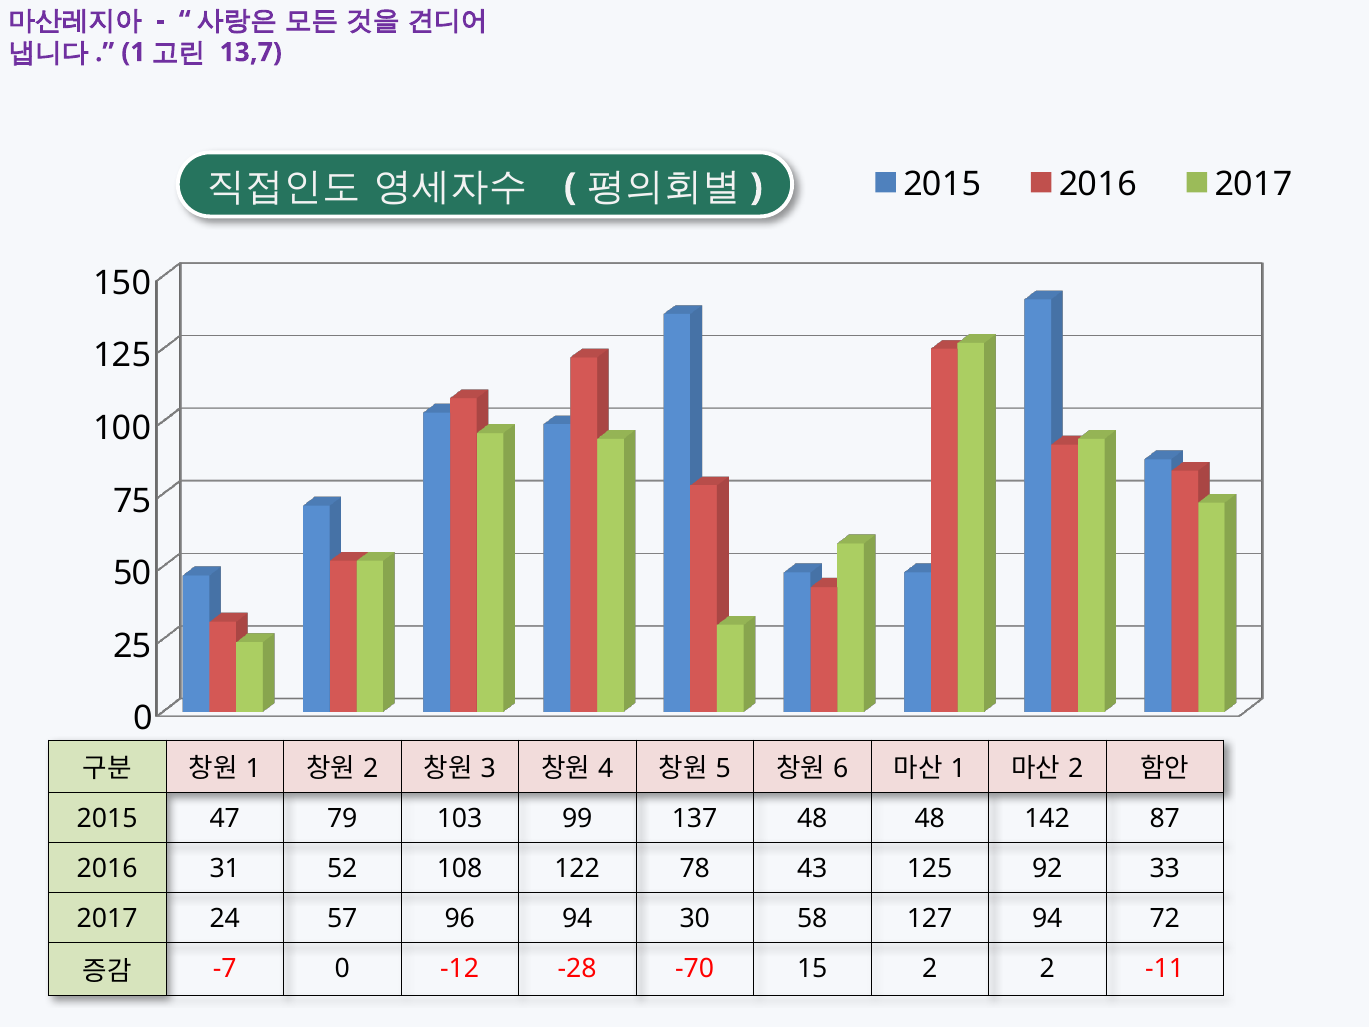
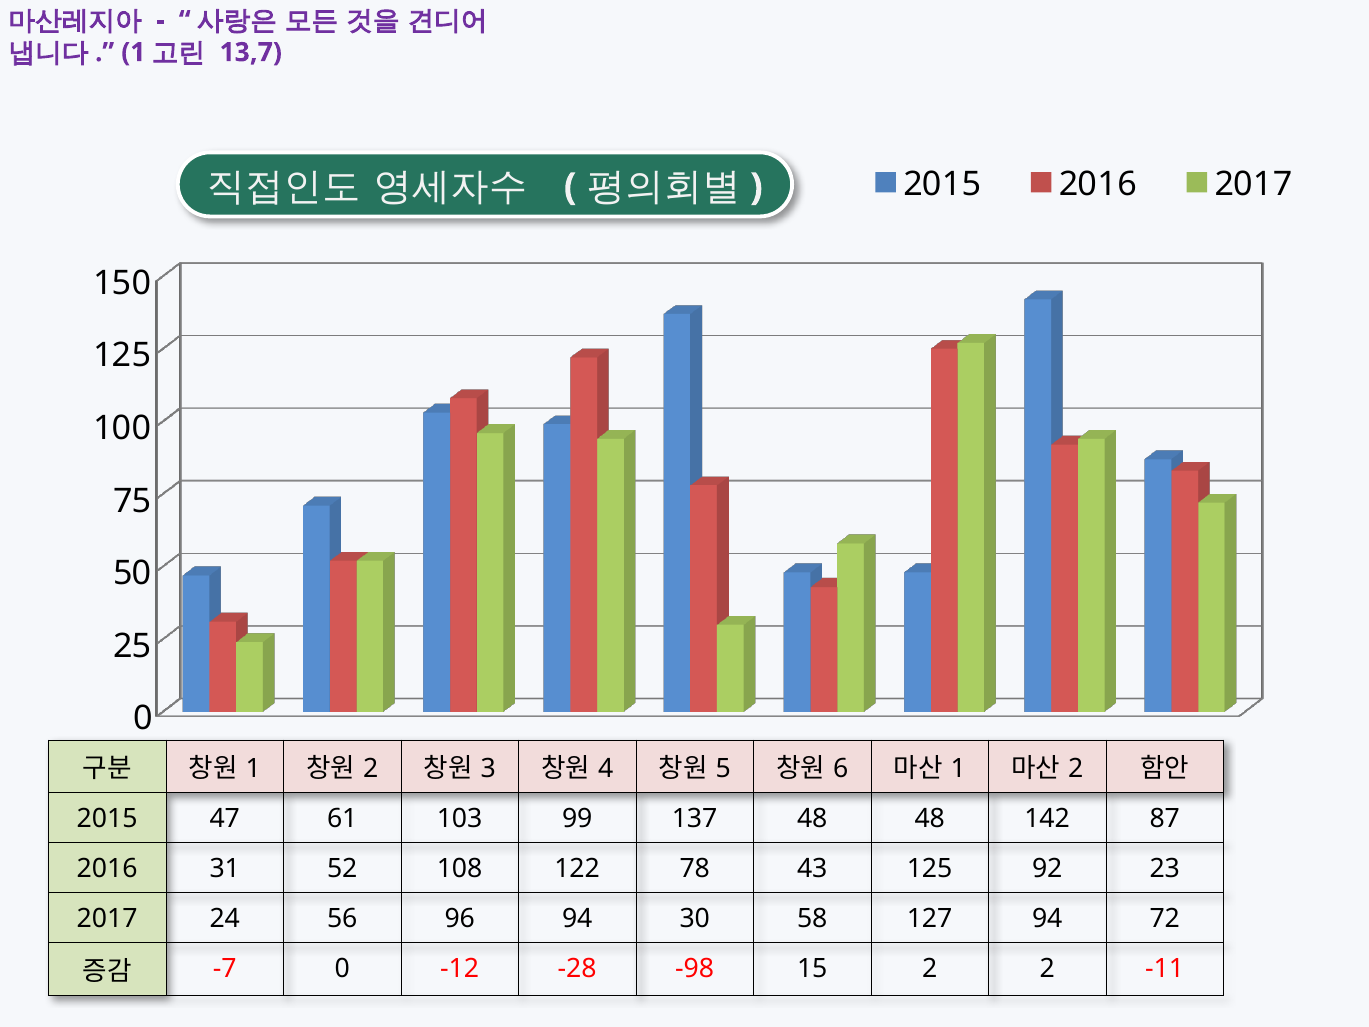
79: 79 -> 61 (342, 819)
33: 33 -> 23 (1165, 869)
57: 57 -> 56 (342, 919)
-70: -70 -> -98 (695, 969)
